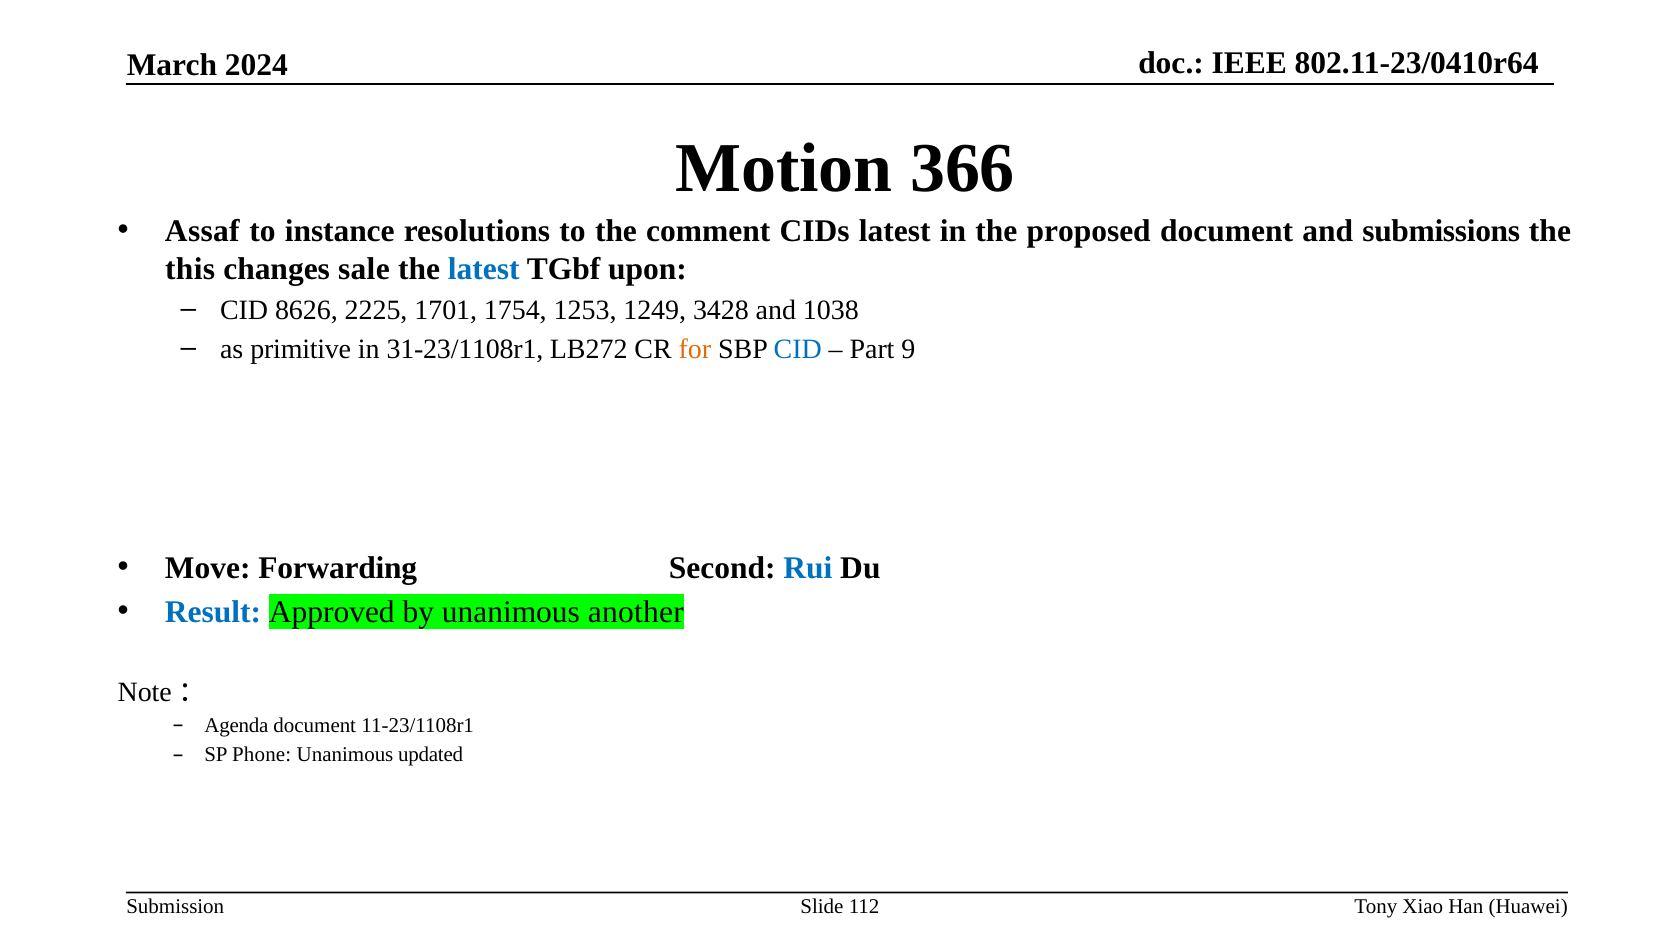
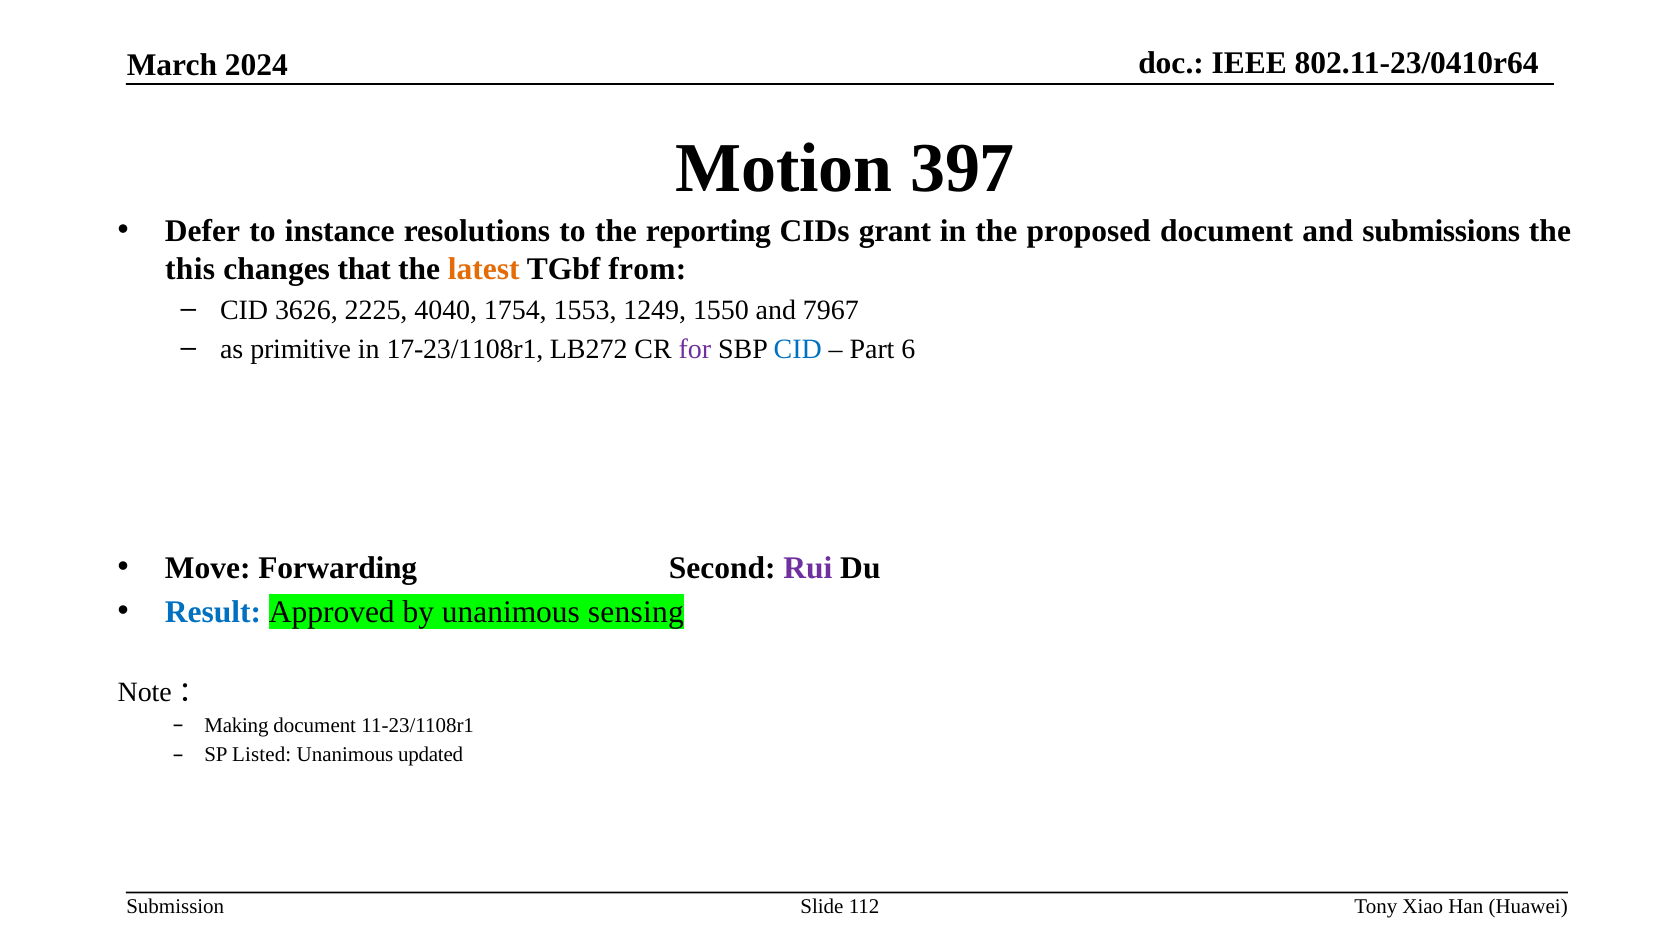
366: 366 -> 397 (963, 169)
Assaf: Assaf -> Defer (203, 231)
comment: comment -> reporting (708, 231)
CIDs latest: latest -> grant (895, 231)
sale: sale -> that (364, 269)
latest colour: blue -> orange (484, 269)
upon: upon -> from (647, 269)
8626: 8626 -> 3626 (306, 310)
1701: 1701 -> 4040 (446, 310)
1253: 1253 -> 1553 (585, 310)
3428: 3428 -> 1550 (721, 310)
1038: 1038 -> 7967 (831, 310)
31-23/1108r1: 31-23/1108r1 -> 17-23/1108r1 (465, 349)
for colour: orange -> purple (695, 349)
9: 9 -> 6 (908, 349)
Rui colour: blue -> purple (808, 568)
another: another -> sensing (636, 612)
Agenda: Agenda -> Making (236, 725)
Phone: Phone -> Listed (262, 755)
